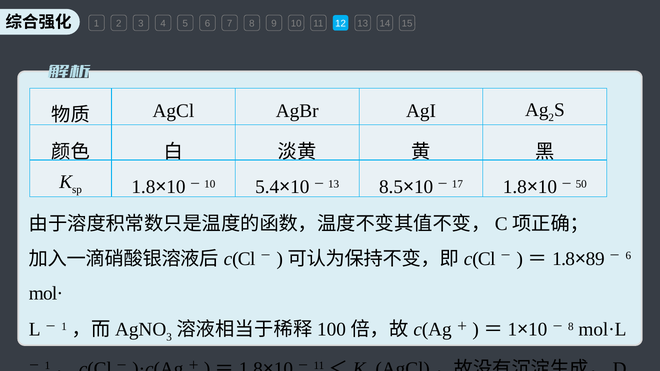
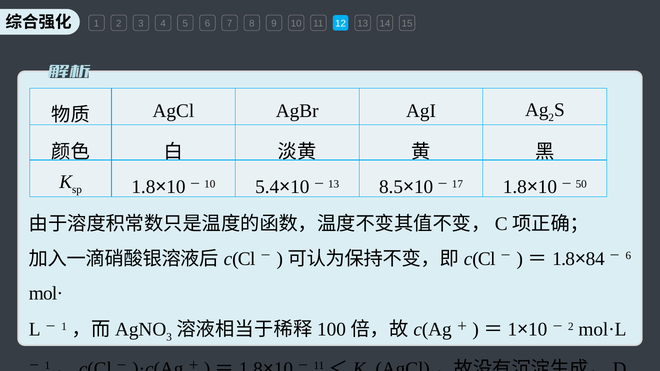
89: 89 -> 84 (595, 259)
8: 8 -> 2 (571, 327)
